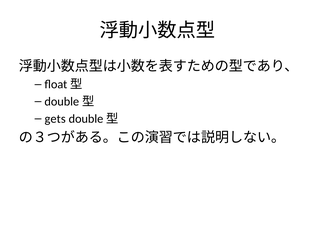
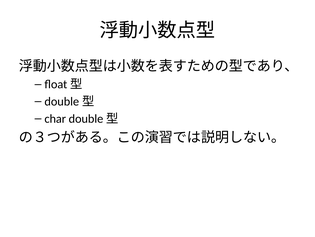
gets: gets -> char (55, 118)
